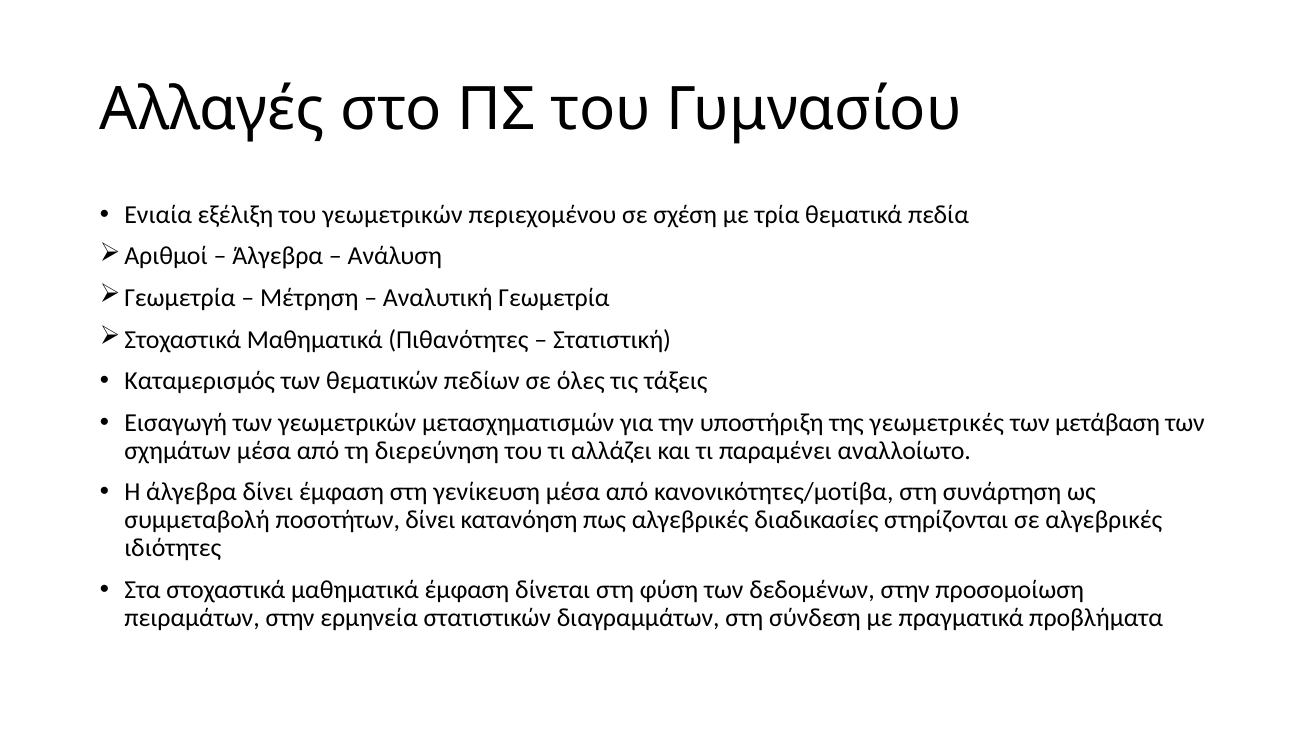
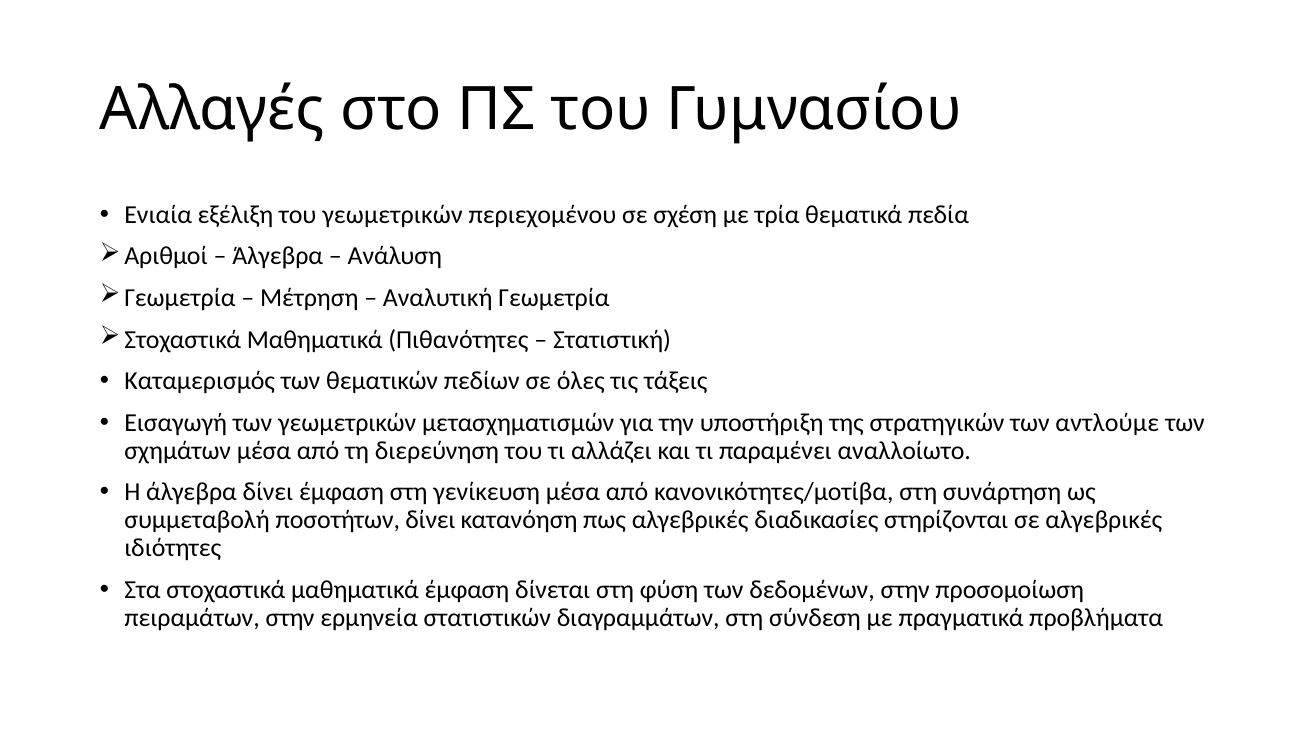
γεωμετρικές: γεωμετρικές -> στρατηγικών (937, 423)
μετάβαση: μετάβαση -> αντλούμε (1107, 423)
